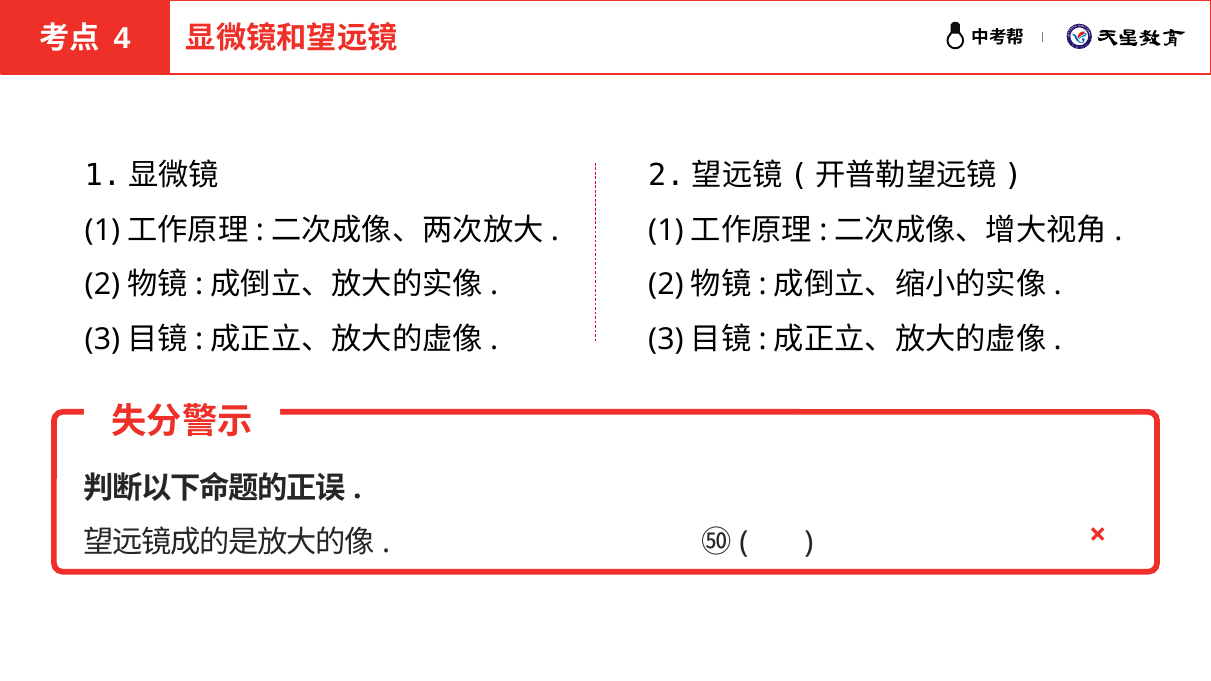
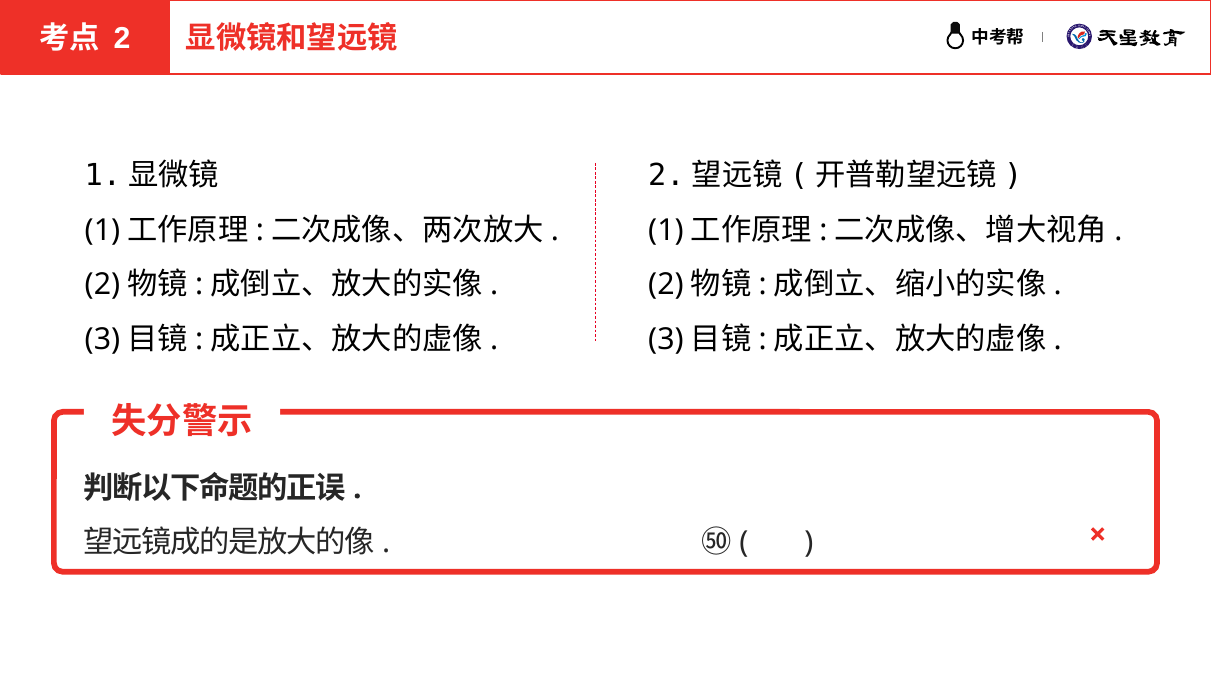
4: 4 -> 2 (122, 39)
